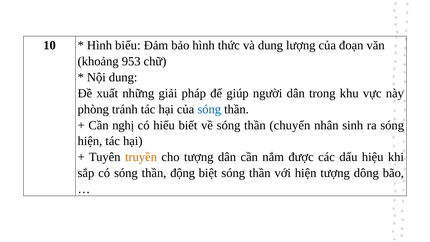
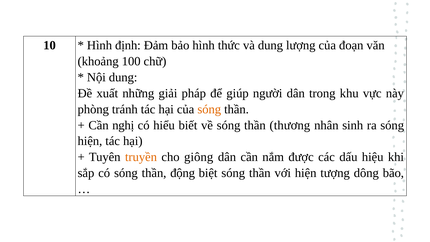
biểu: biểu -> định (128, 45)
953: 953 -> 100 (131, 61)
sóng colour: blue -> orange (209, 109)
chuyển: chuyển -> thương (290, 125)
cho tượng: tượng -> giông (199, 157)
